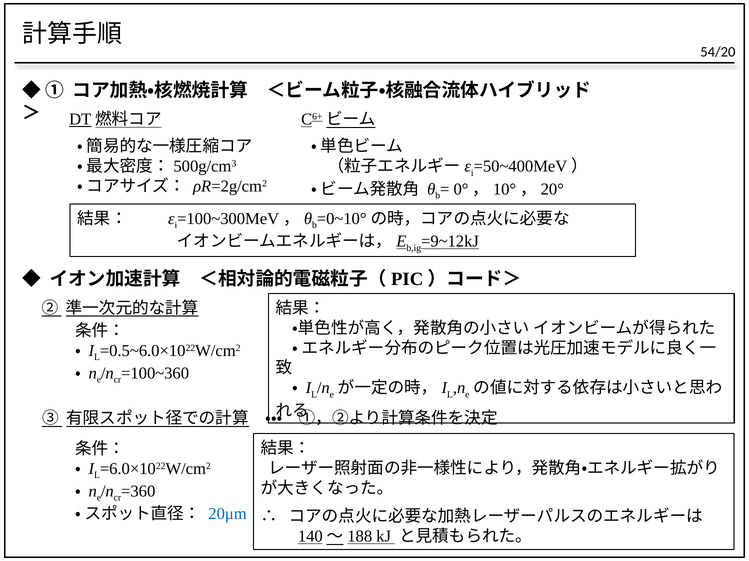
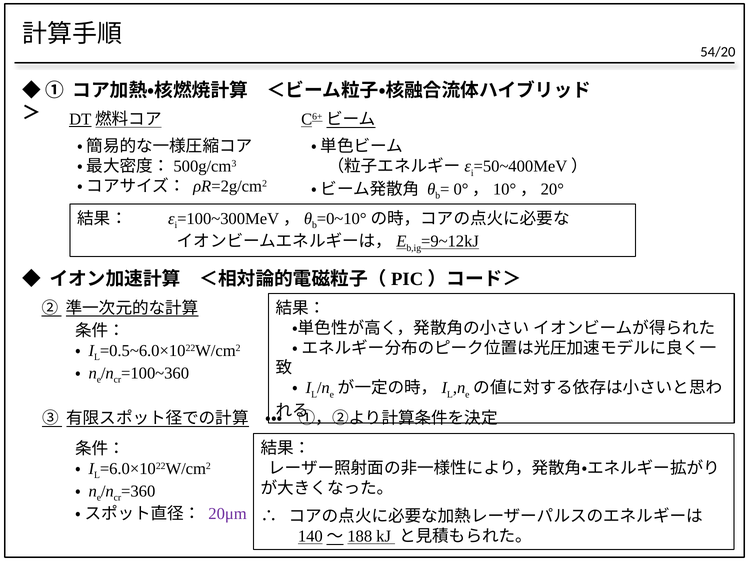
20μm colour: blue -> purple (228, 515)
